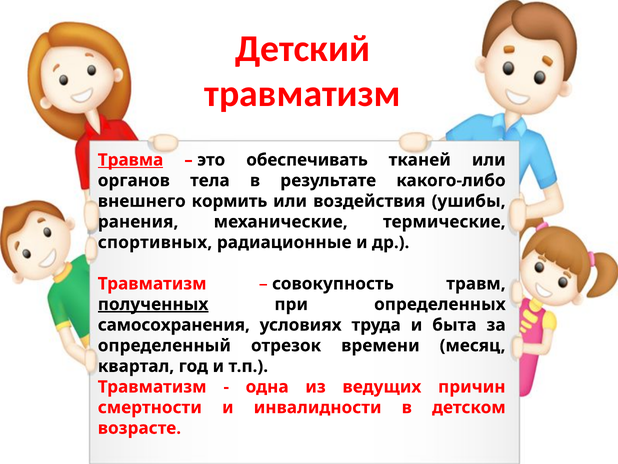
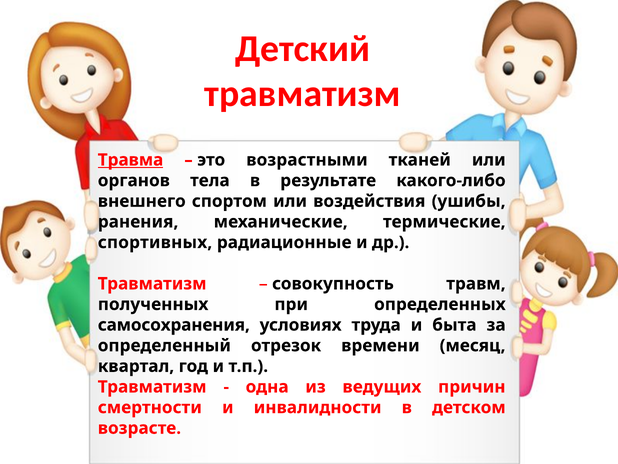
обеспечивать: обеспечивать -> возрастными (307, 160)
кормить: кормить -> спортом (229, 201)
полученных underline: present -> none (153, 304)
